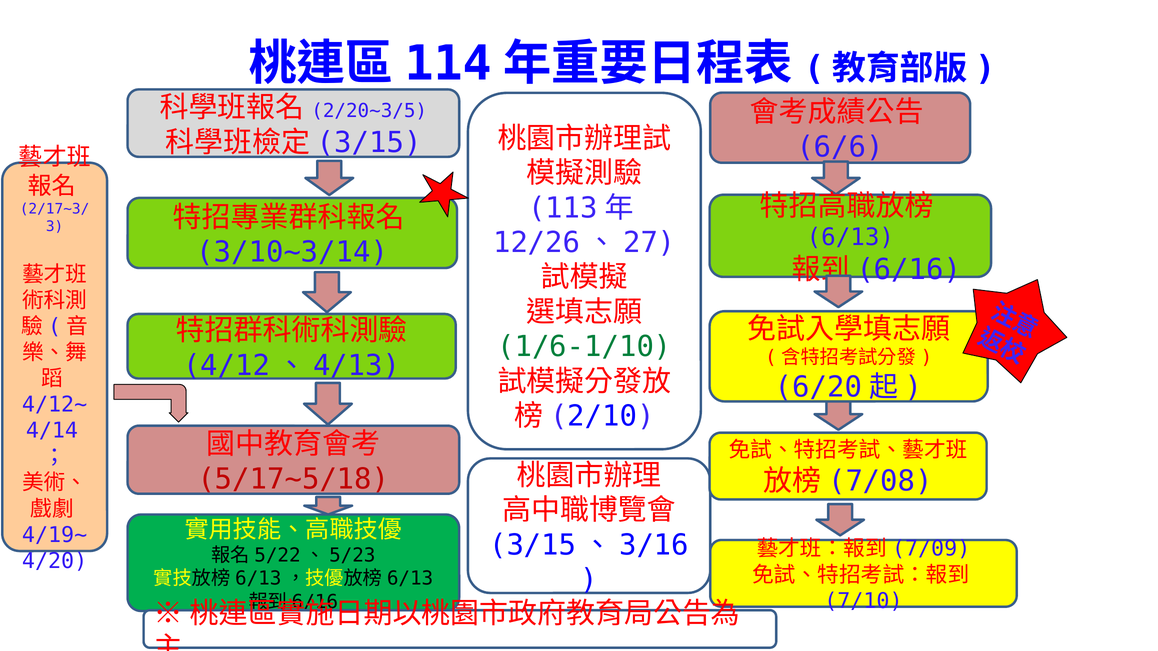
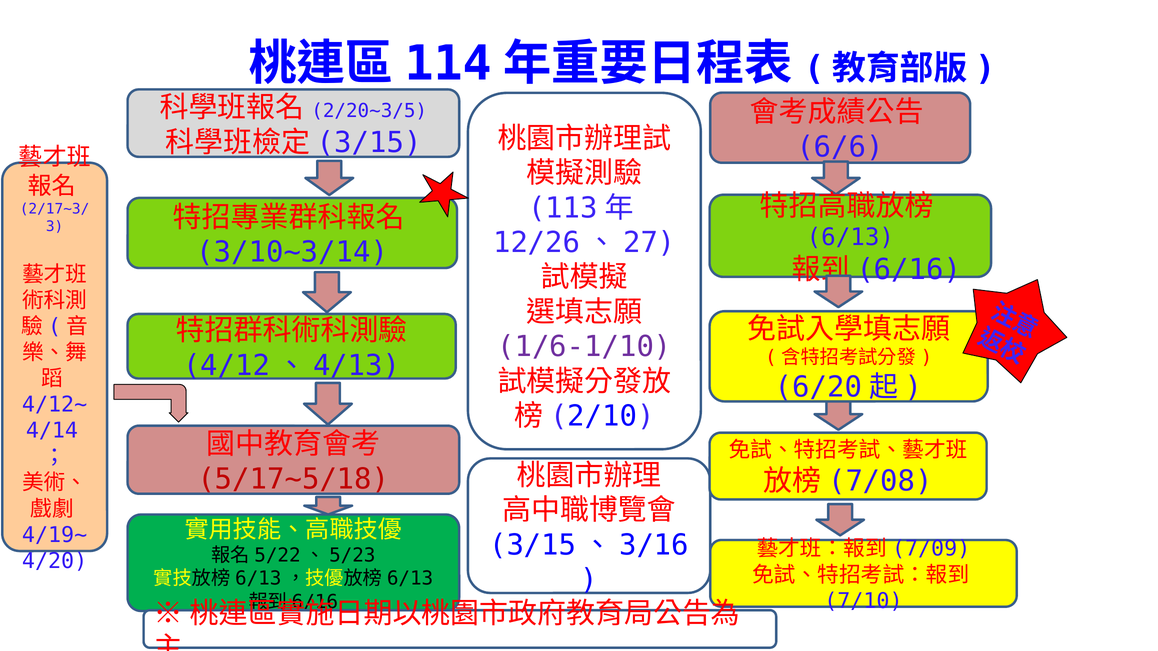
1/6-1/10 colour: green -> purple (584, 347)
